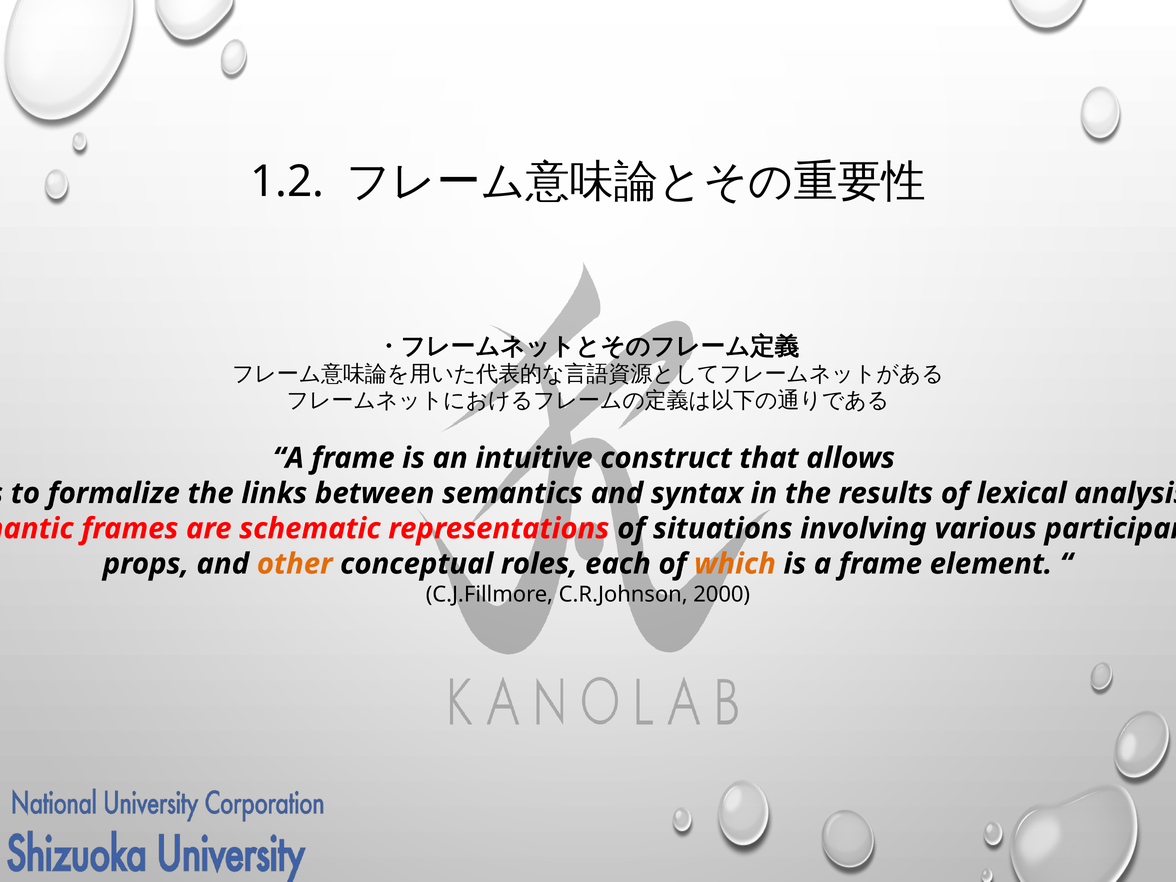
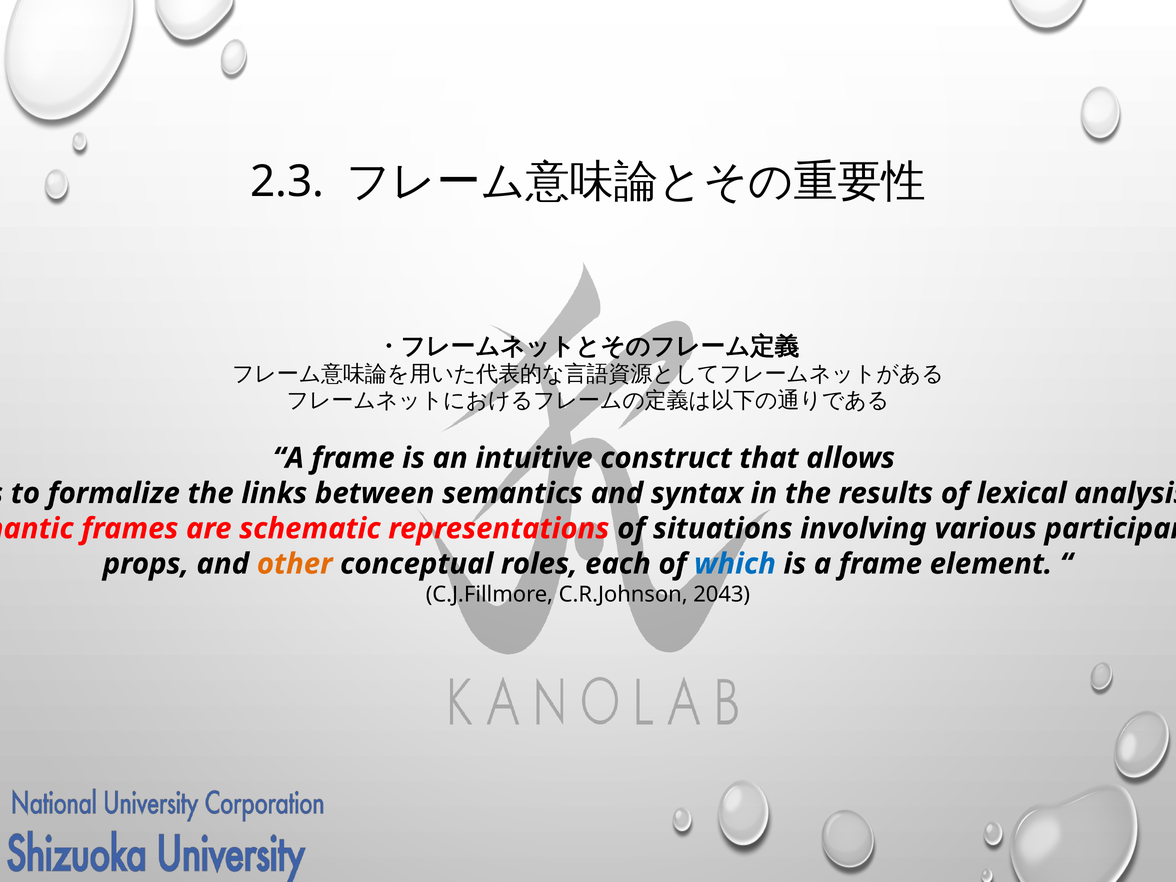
1.2: 1.2 -> 2.3 (287, 182)
which colour: orange -> blue (735, 564)
2000: 2000 -> 2043 (722, 594)
